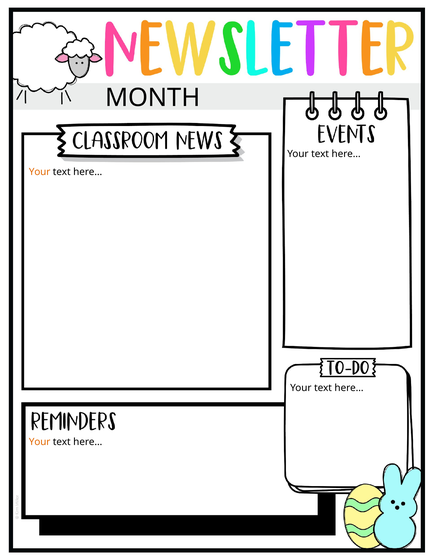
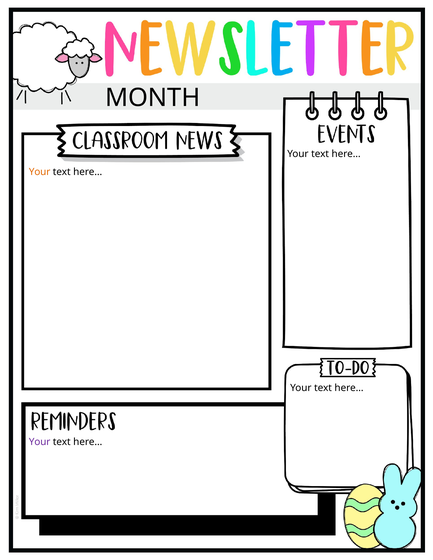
Your colour: orange -> purple (40, 442)
